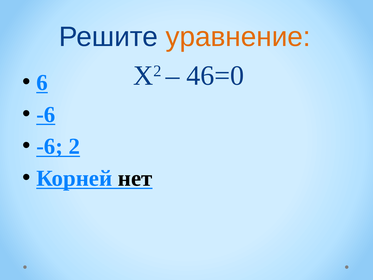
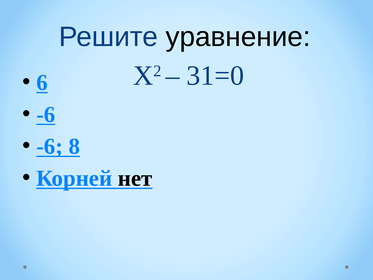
уравнение colour: orange -> black (238, 37)
46=0: 46=0 -> 31=0 (215, 75)
2: 2 -> 8 (74, 146)
